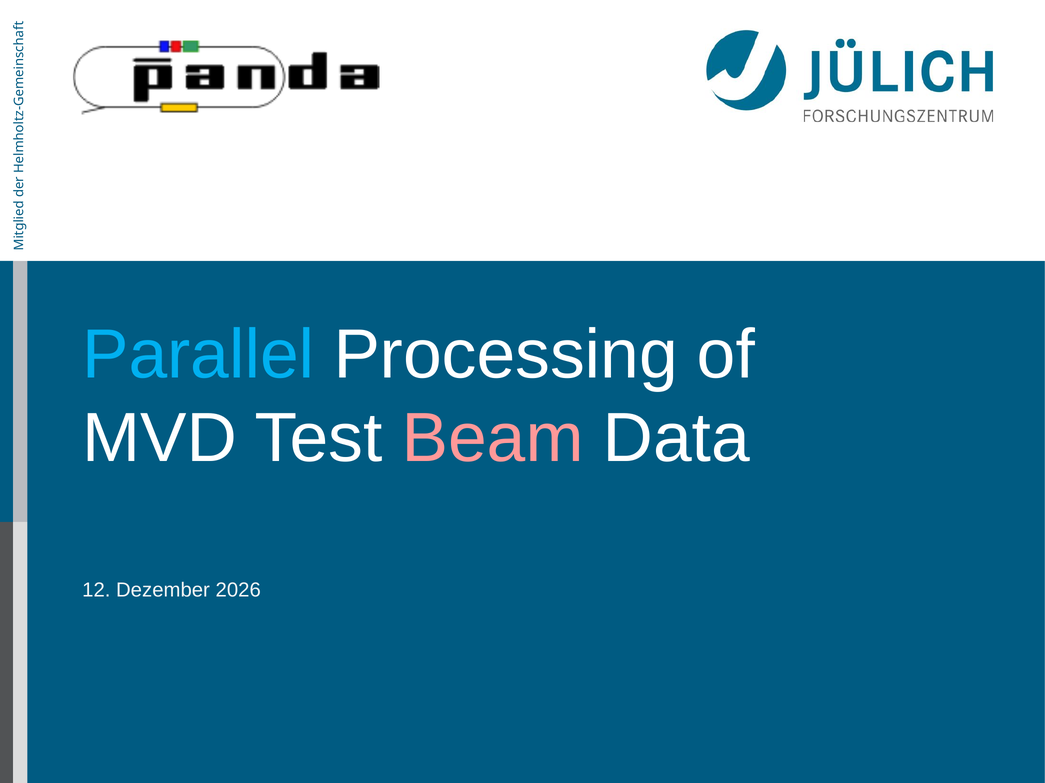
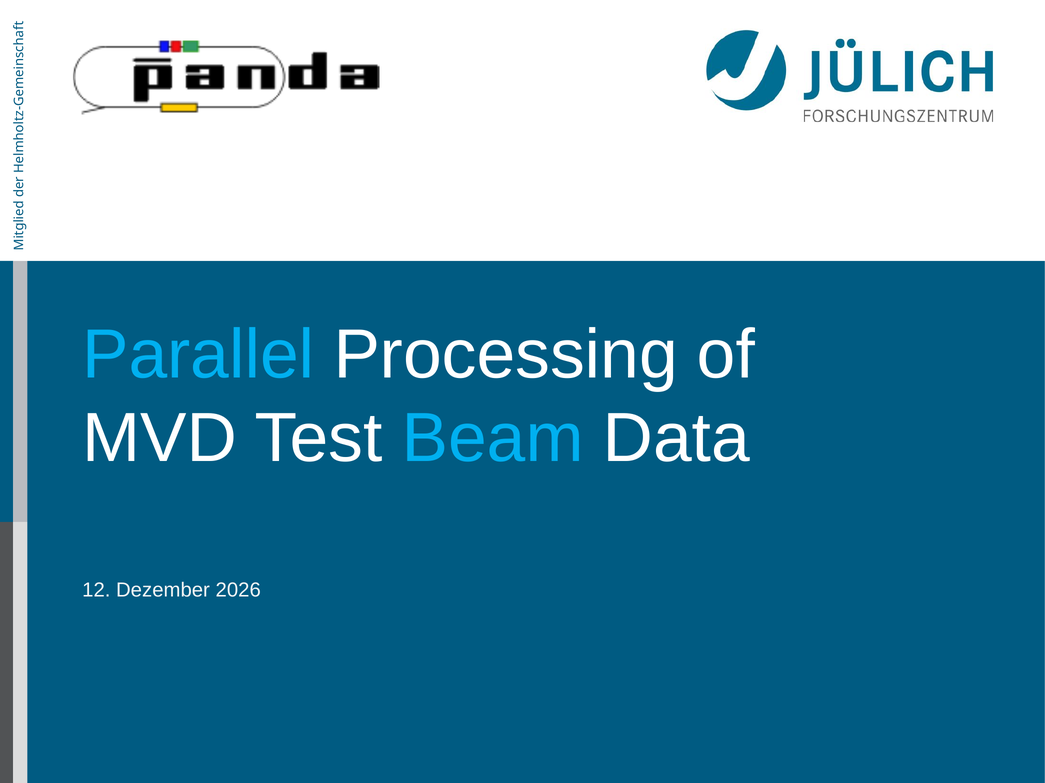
Beam colour: pink -> light blue (493, 439)
